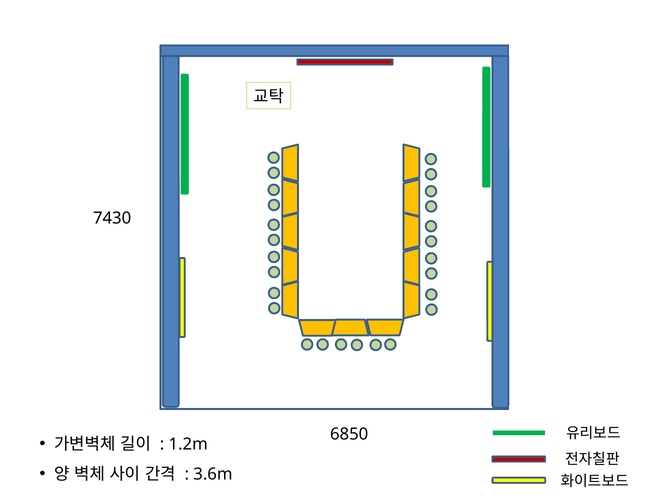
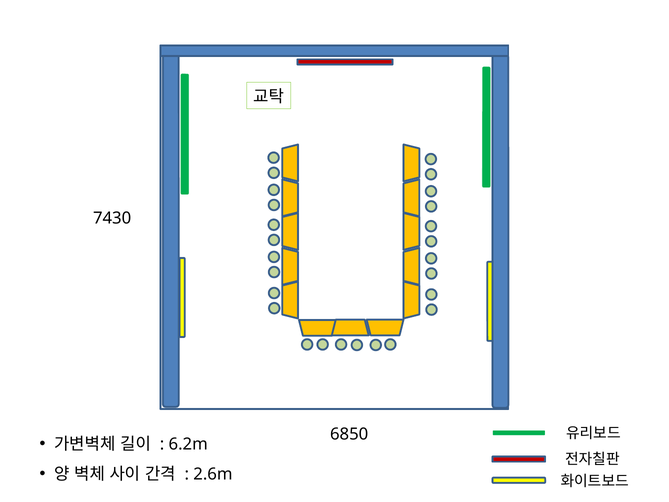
1.2m: 1.2m -> 6.2m (188, 444)
3.6m: 3.6m -> 2.6m (213, 474)
